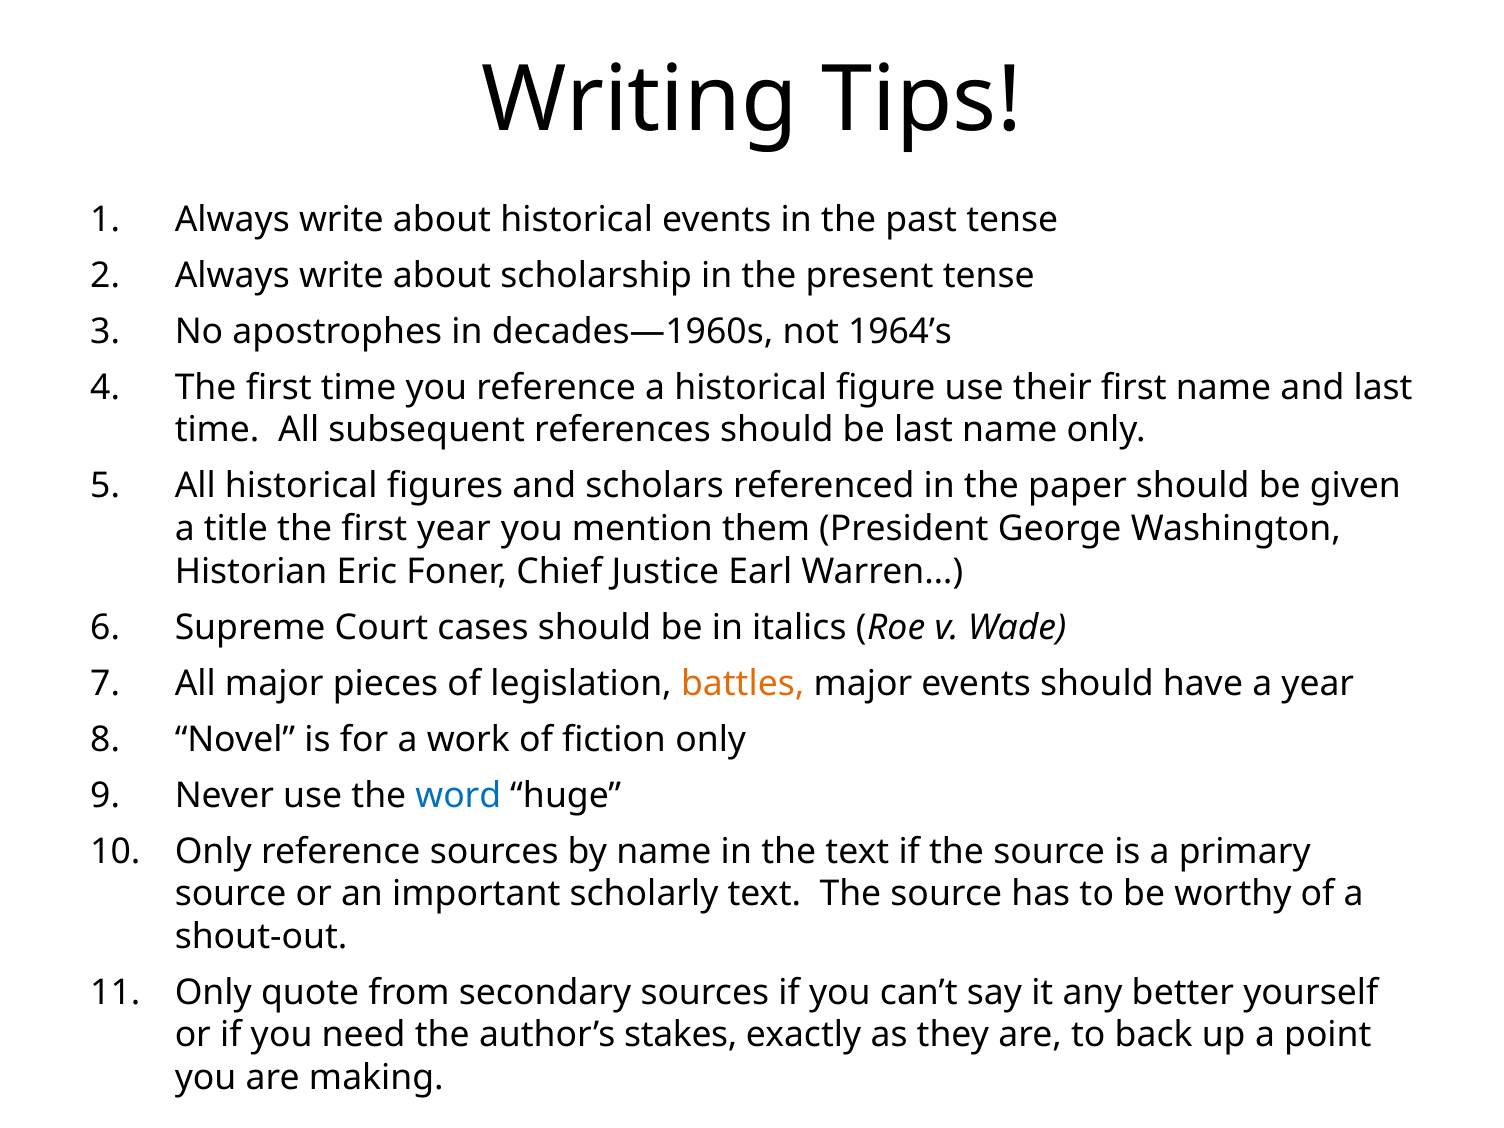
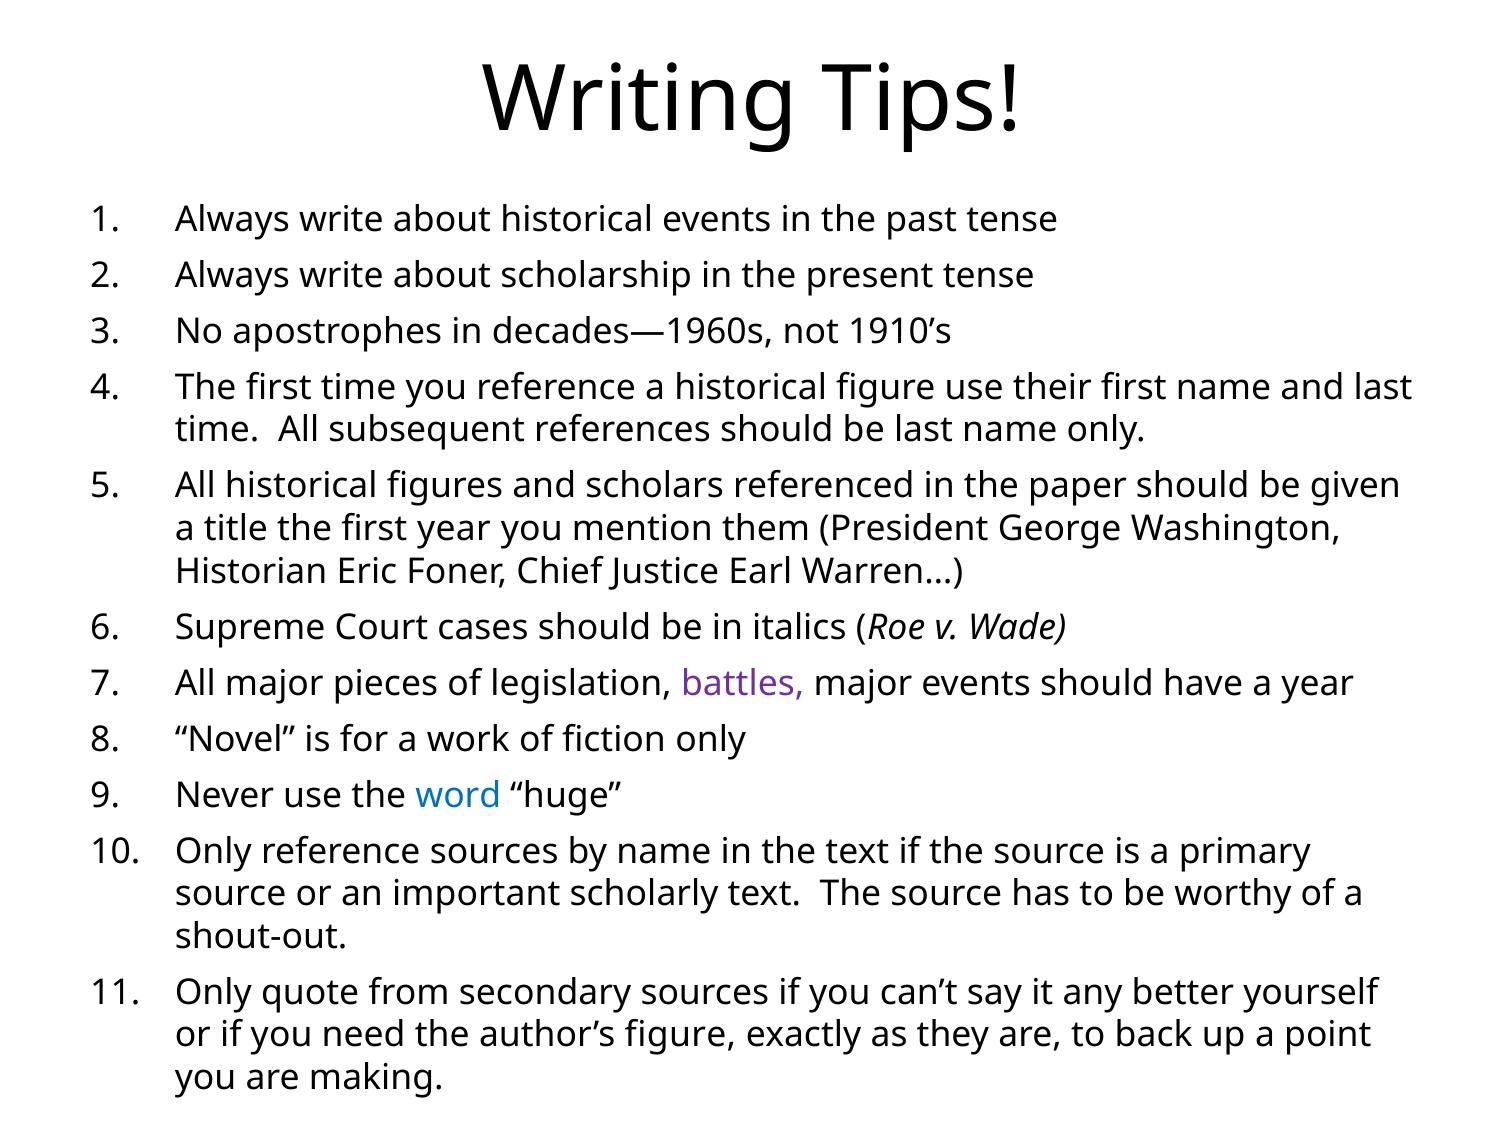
1964’s: 1964’s -> 1910’s (900, 331)
battles colour: orange -> purple (743, 683)
author’s stakes: stakes -> figure (680, 1035)
